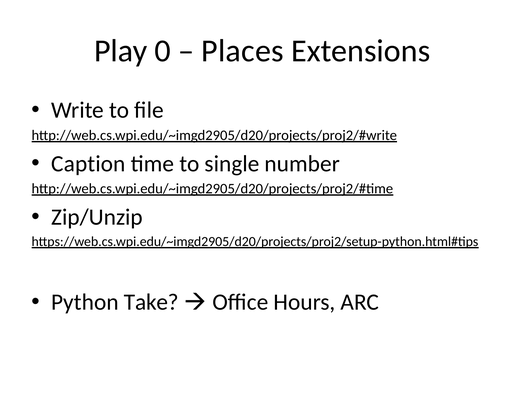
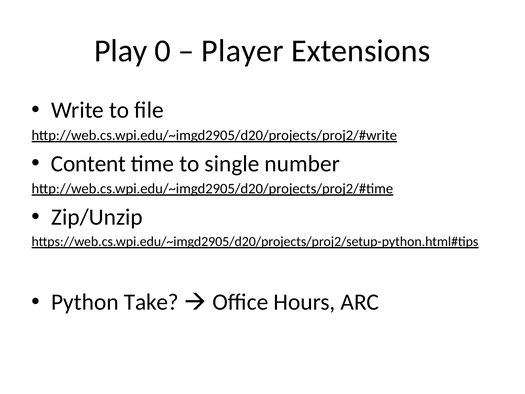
Places: Places -> Player (242, 51)
Caption: Caption -> Content (89, 164)
